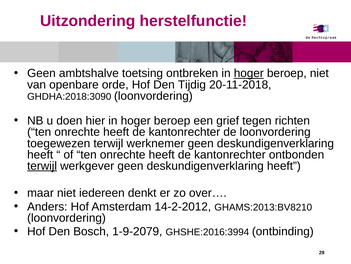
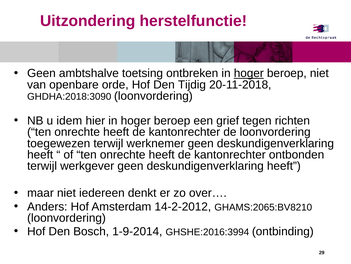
doen: doen -> idem (69, 121)
terwijl underline: present -> none (42, 165)
GHAMS:2013:BV8210: GHAMS:2013:BV8210 -> GHAMS:2065:BV8210 (263, 207)
1-9-2079: 1-9-2079 -> 1-9-2014 (137, 231)
